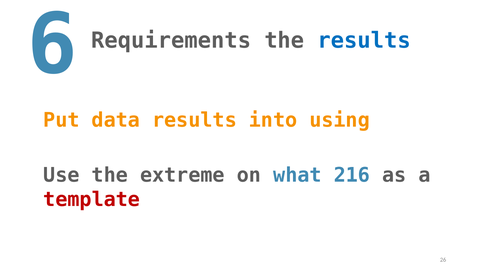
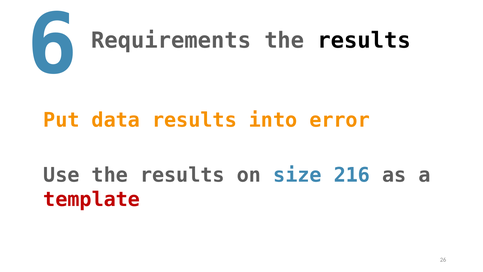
results colour: blue -> black (364, 41)
using: using -> error (340, 120)
Use the extreme: extreme -> results (182, 175)
what: what -> size (297, 175)
